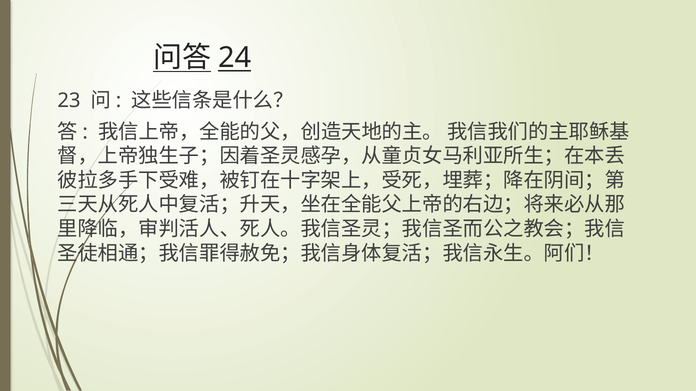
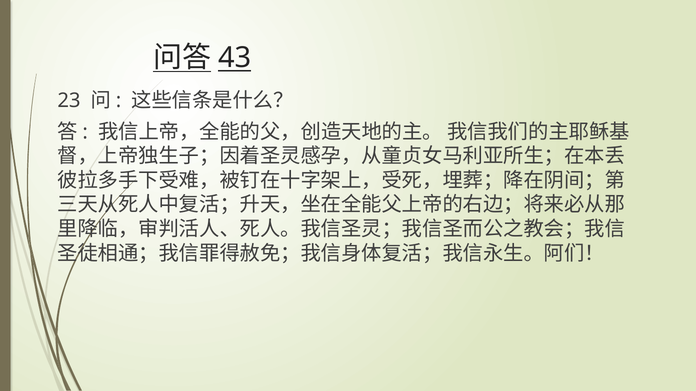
24: 24 -> 43 (235, 58)
